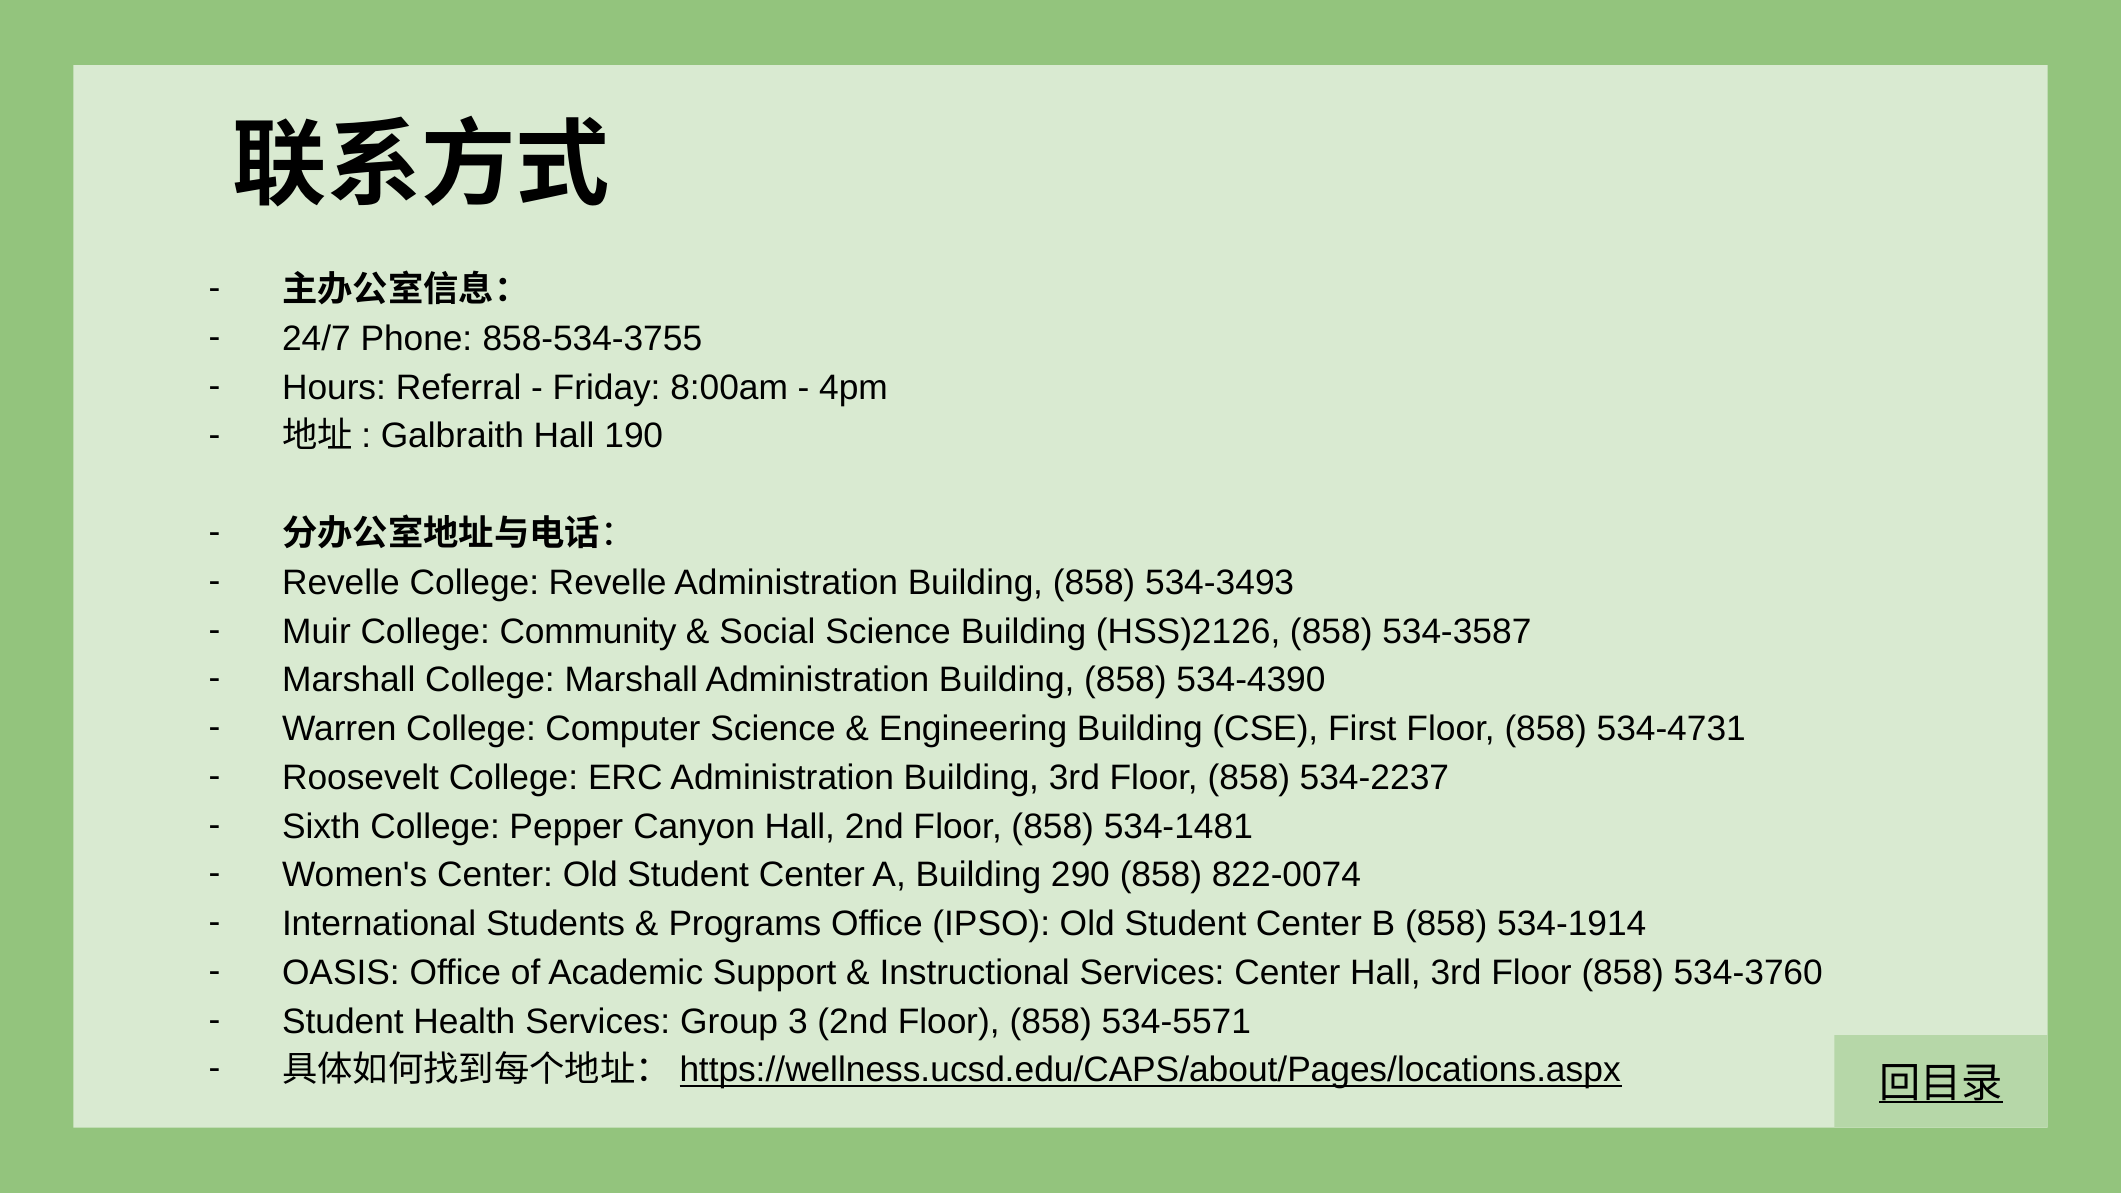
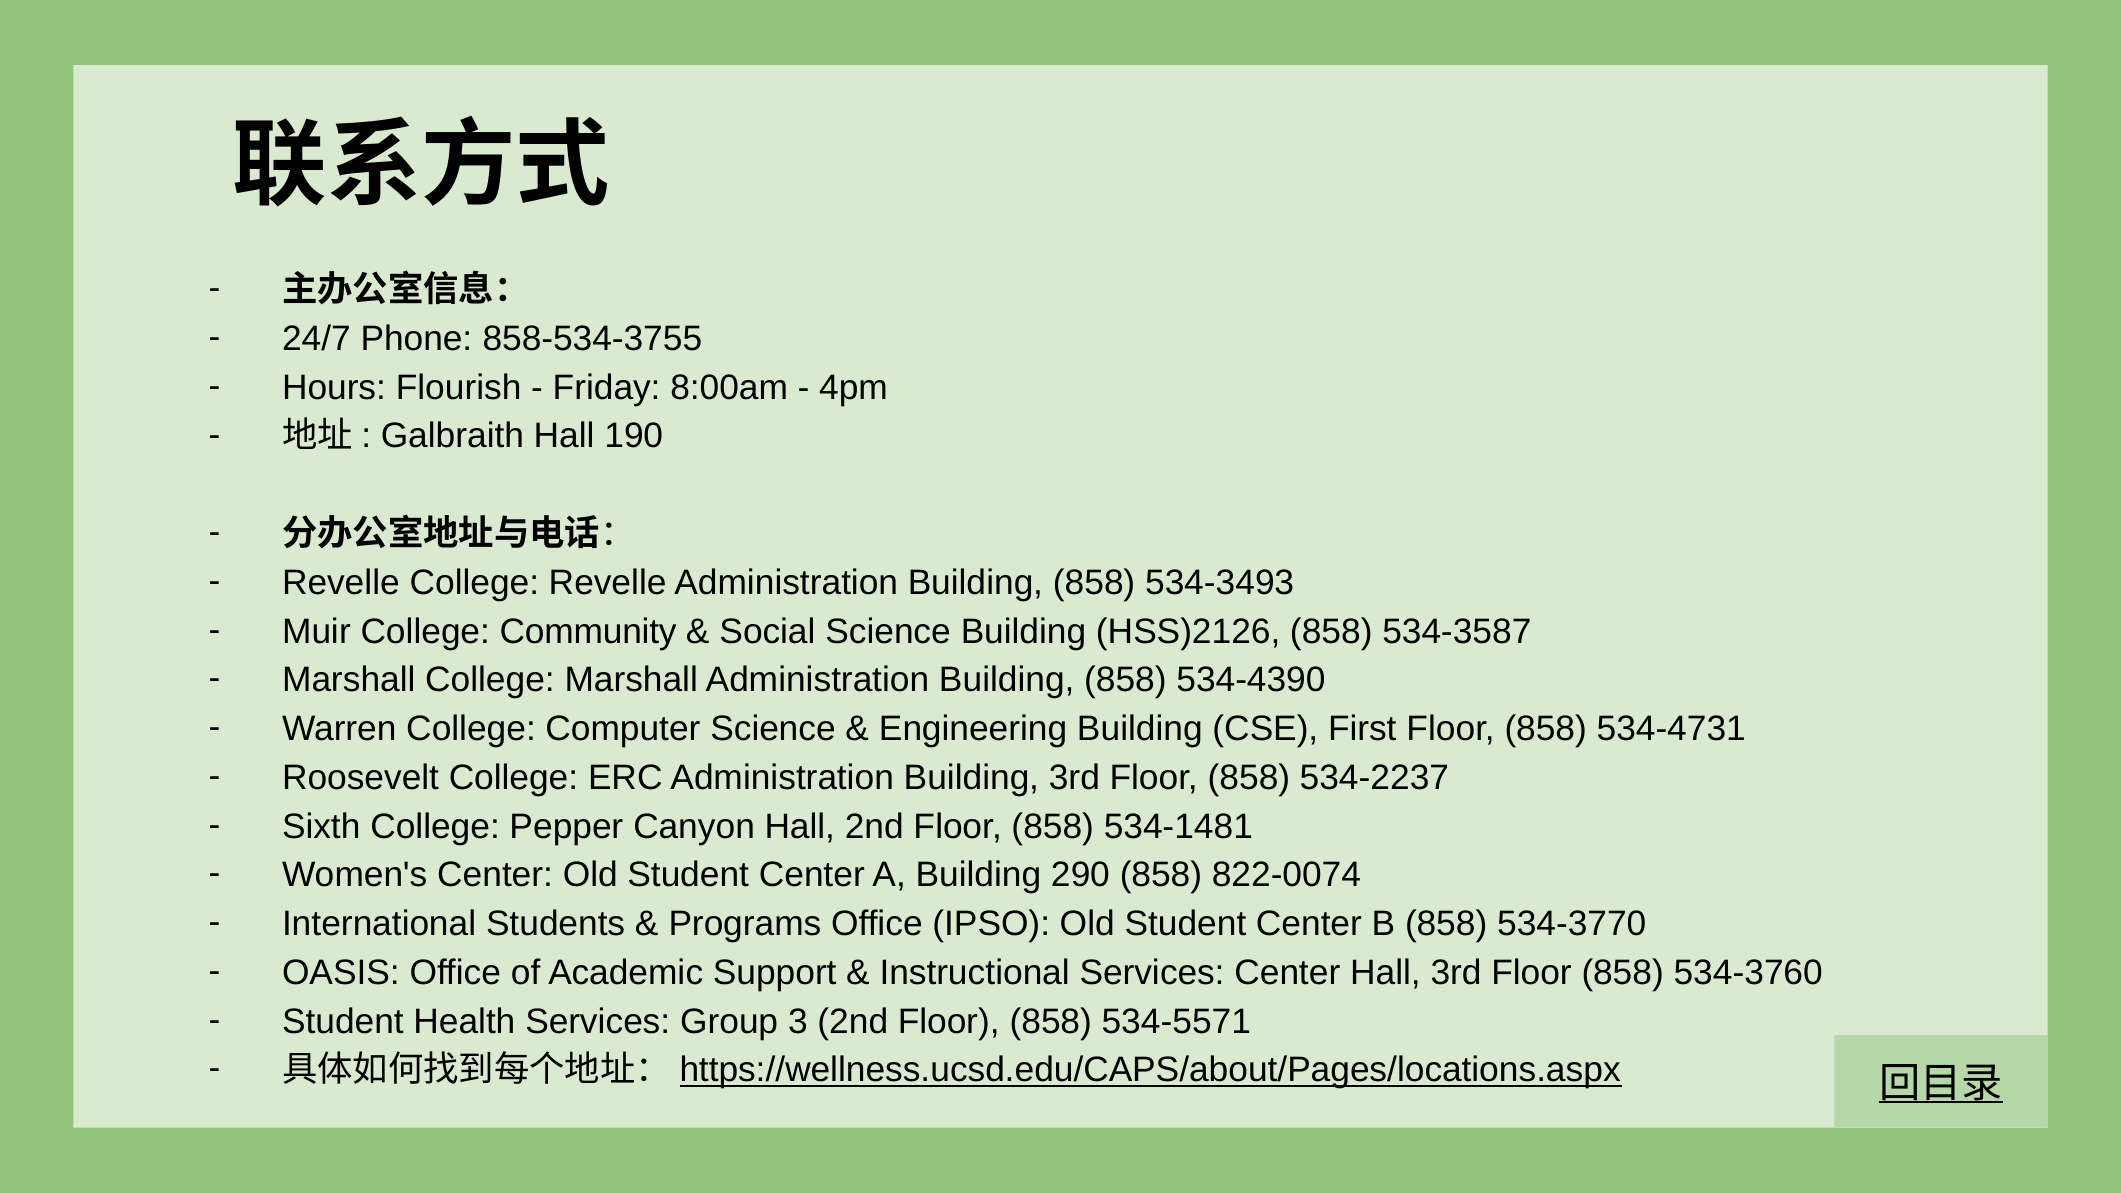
Referral: Referral -> Flourish (459, 388)
534-1914: 534-1914 -> 534-3770 (1572, 924)
